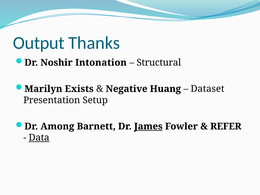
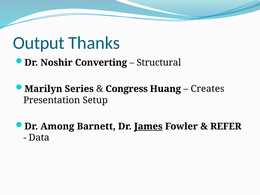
Intonation: Intonation -> Converting (101, 63)
Exists: Exists -> Series (79, 89)
Negative: Negative -> Congress (127, 89)
Dataset: Dataset -> Creates (207, 89)
Data underline: present -> none (39, 138)
